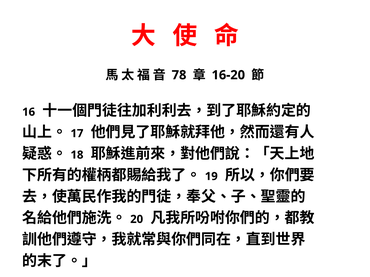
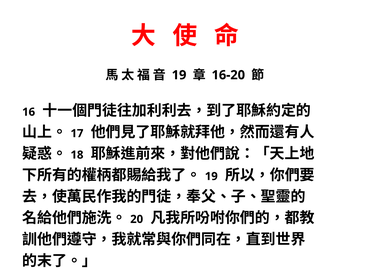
78: 78 -> 19 (179, 75)
